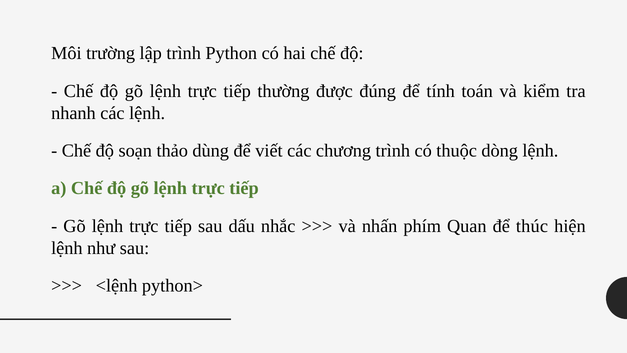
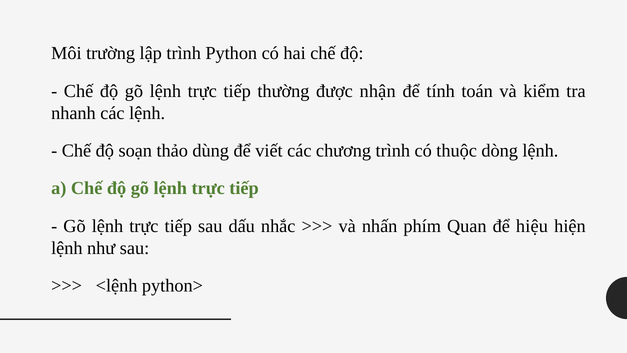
đúng: đúng -> nhận (378, 91)
thúc: thúc -> hiệu (532, 226)
